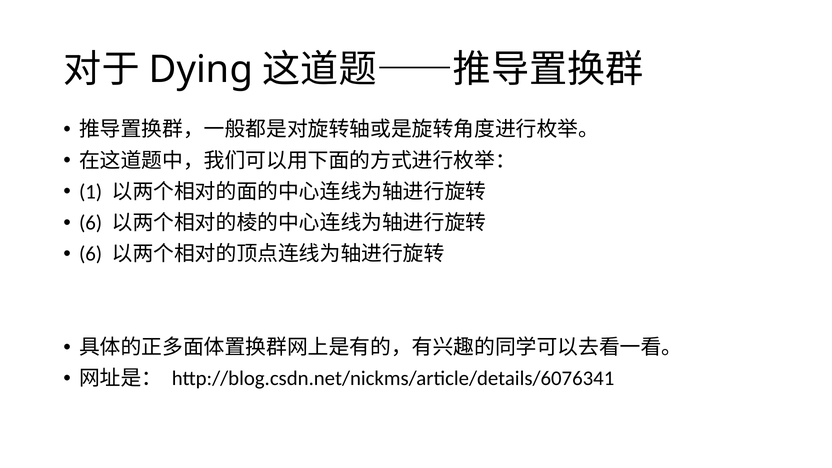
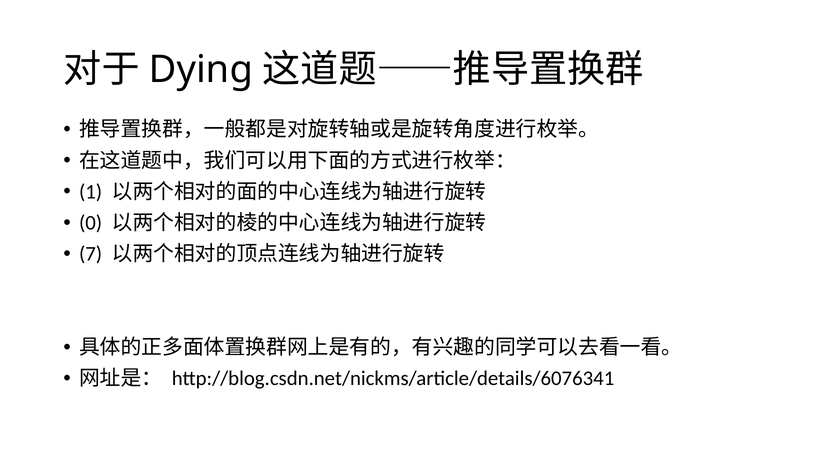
6: 6 -> 0 (91, 223)
6: 6 -> 7 (91, 254)
